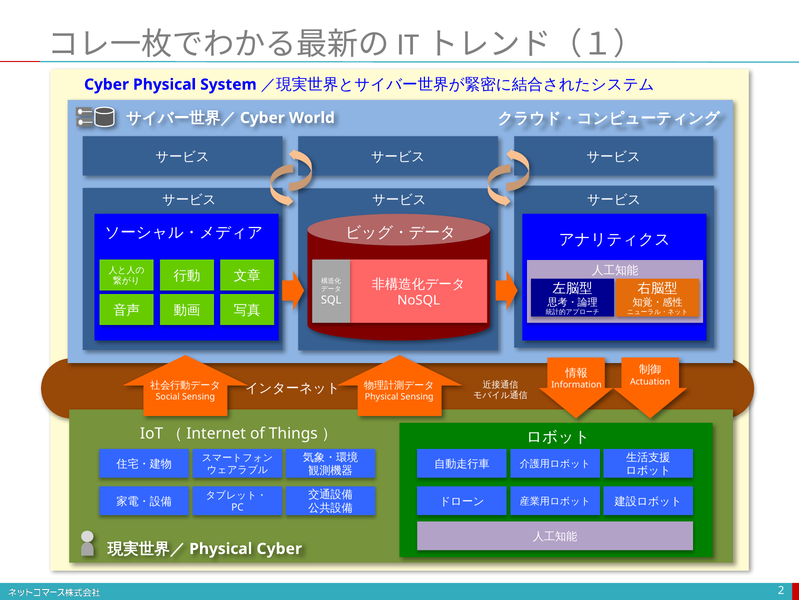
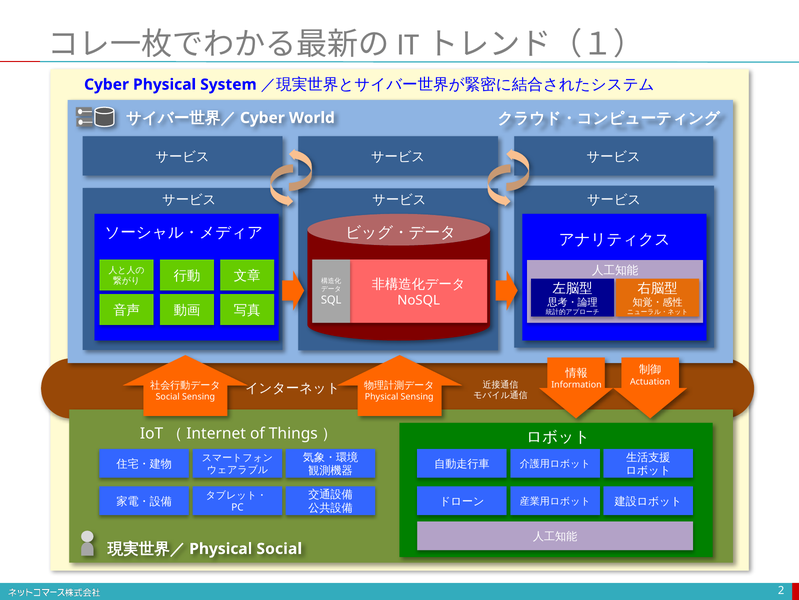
Physical Cyber: Cyber -> Social (279, 548)
